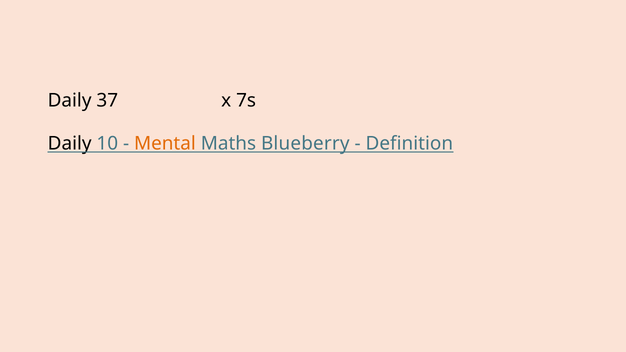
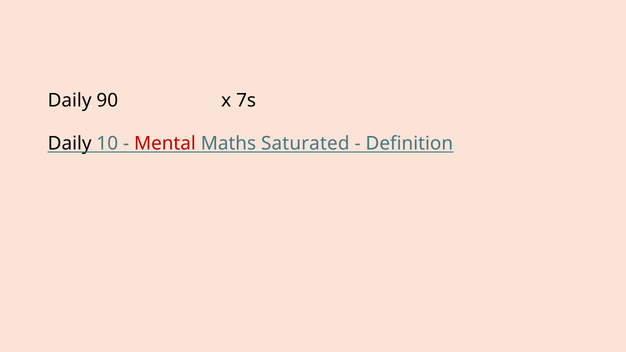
37: 37 -> 90 (107, 100)
Mental colour: orange -> red (165, 143)
Blueberry: Blueberry -> Saturated (305, 143)
